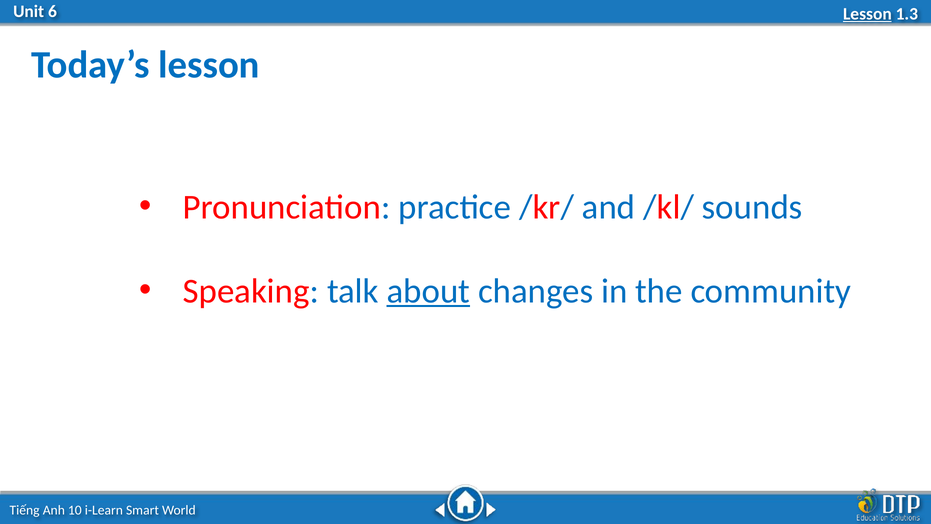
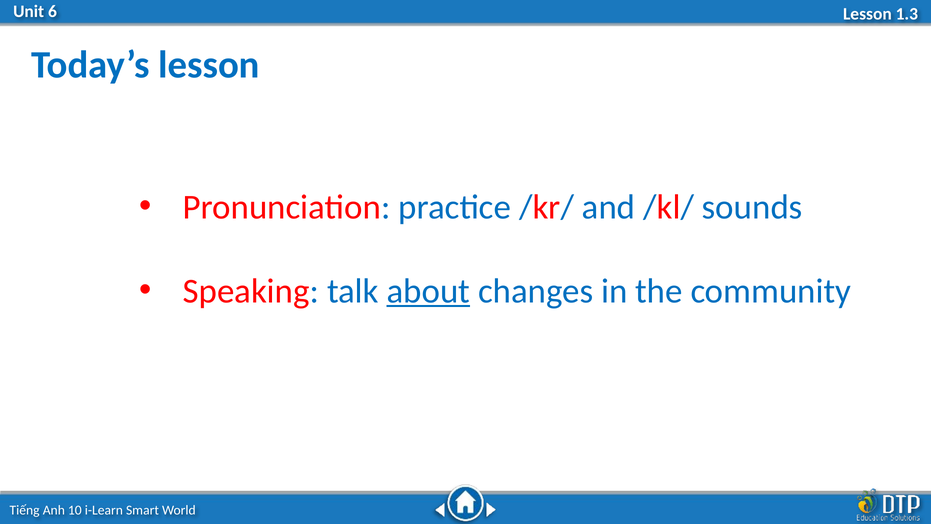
Lesson underline: present -> none (867, 14)
